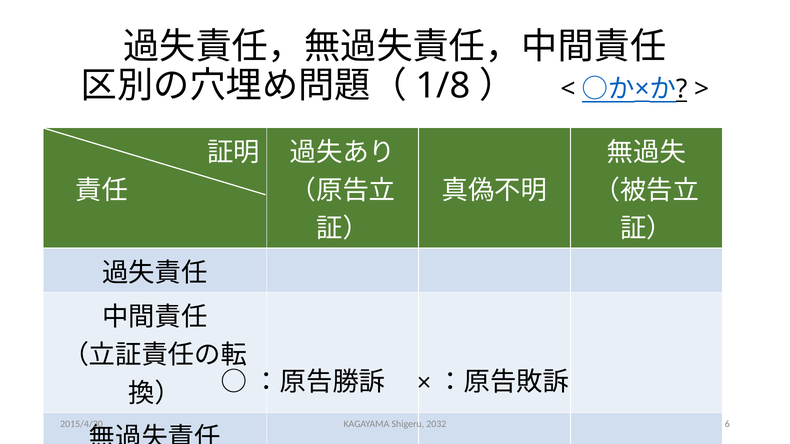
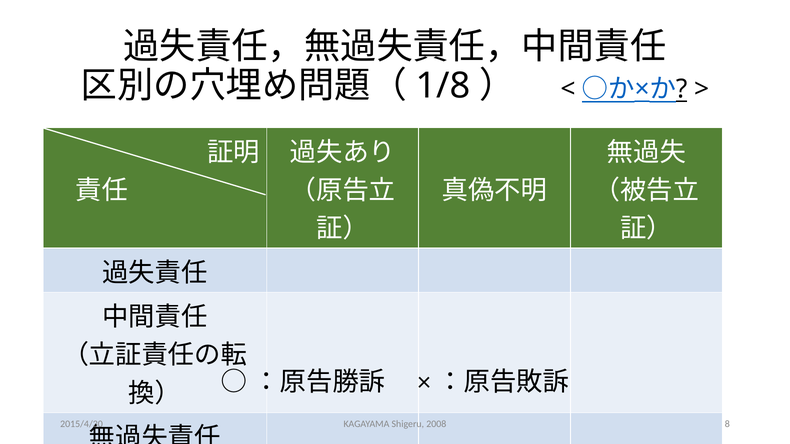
2032: 2032 -> 2008 (436, 424)
6: 6 -> 8 (727, 424)
